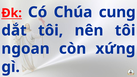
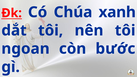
cung: cung -> xanh (117, 12)
xứng: xứng -> bước (115, 49)
